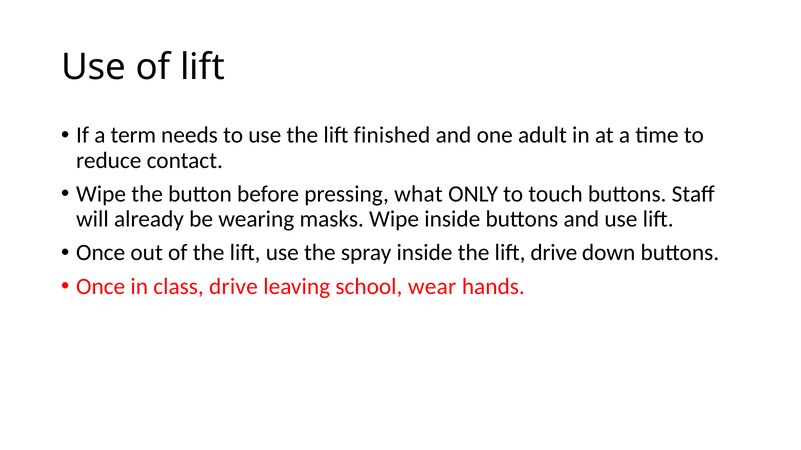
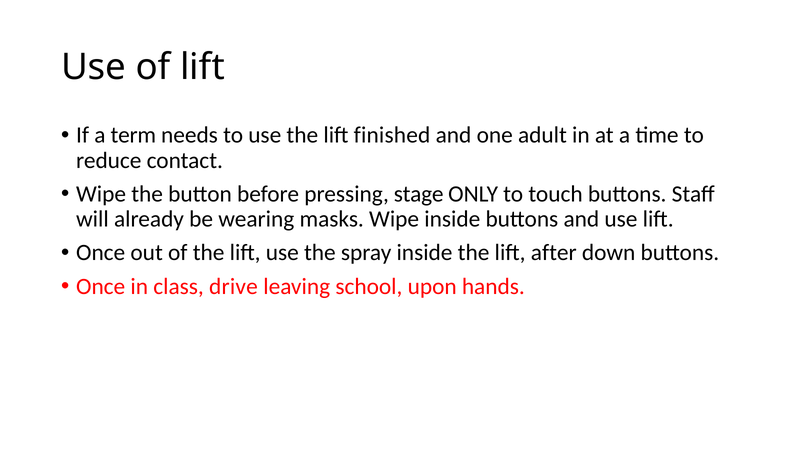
what: what -> stage (419, 194)
lift drive: drive -> after (554, 253)
wear: wear -> upon (432, 287)
